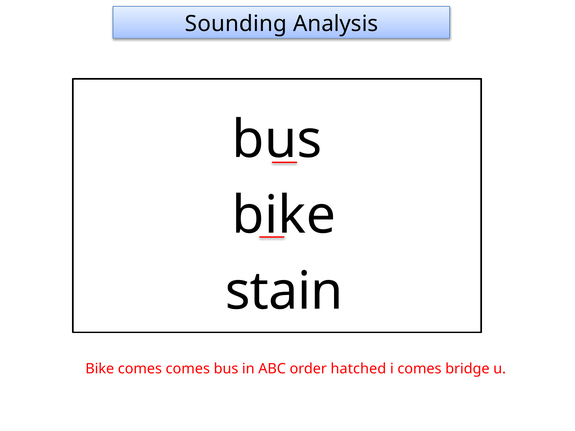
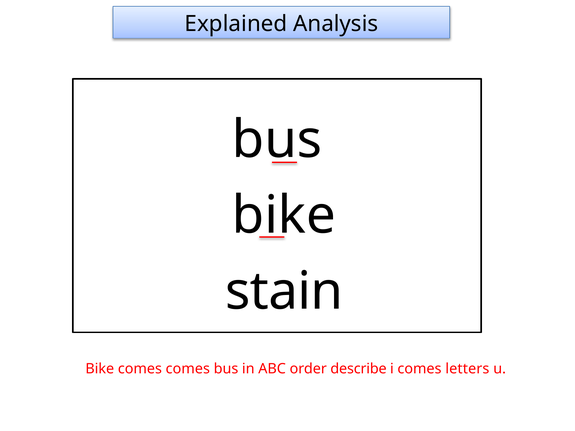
Sounding: Sounding -> Explained (236, 24)
hatched: hatched -> describe (359, 369)
bridge: bridge -> letters (467, 369)
